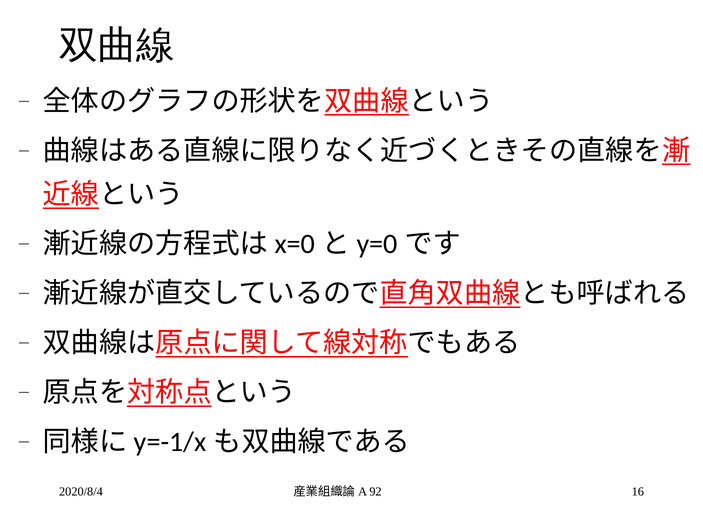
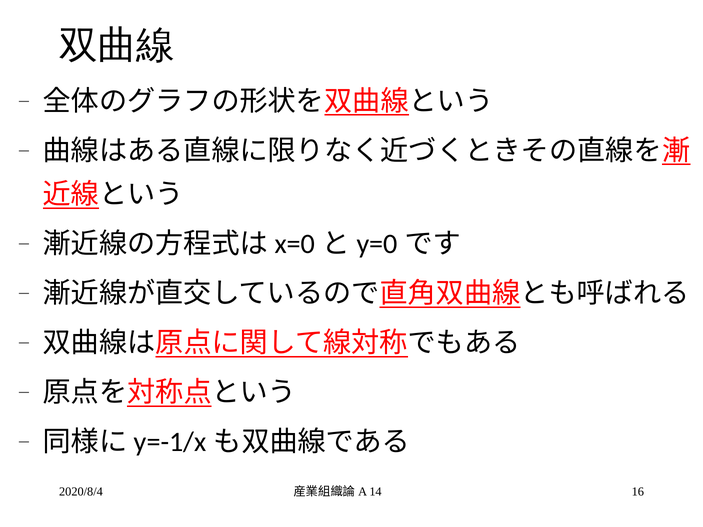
92: 92 -> 14 (375, 492)
